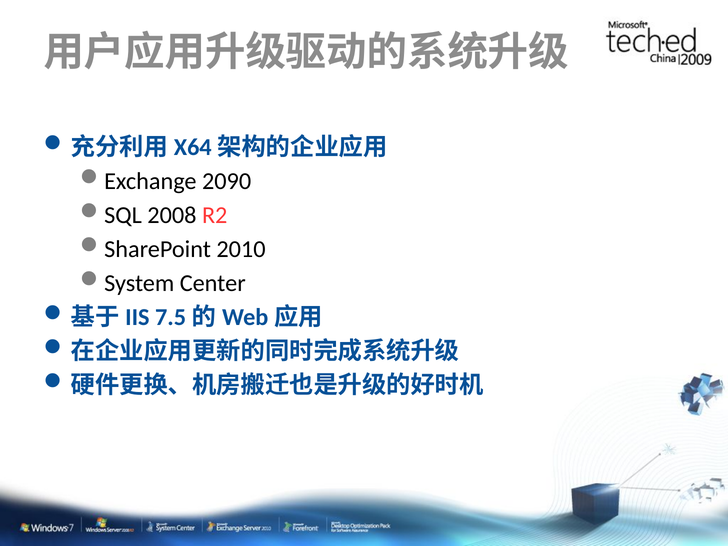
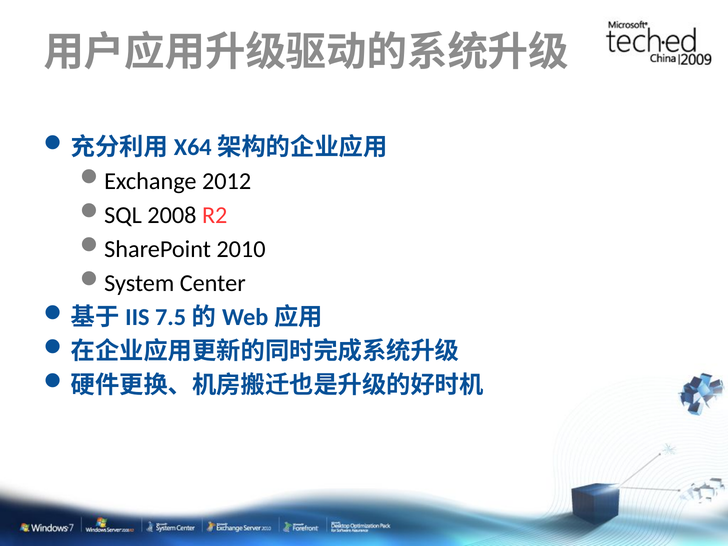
2090: 2090 -> 2012 (227, 181)
